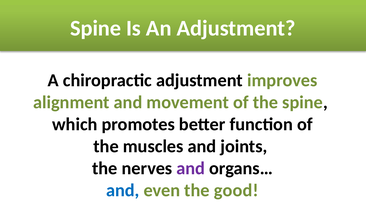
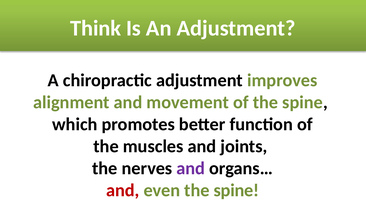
Spine: Spine -> Think (96, 28)
and colour: blue -> red (123, 190)
even the good: good -> spine (236, 190)
